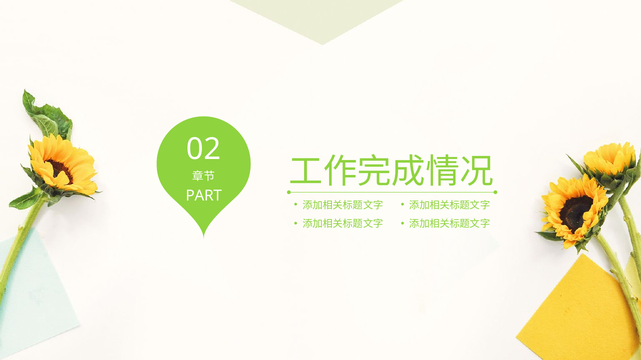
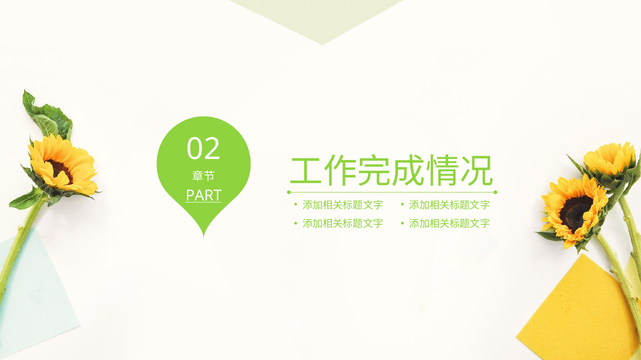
PART underline: none -> present (204, 196)
